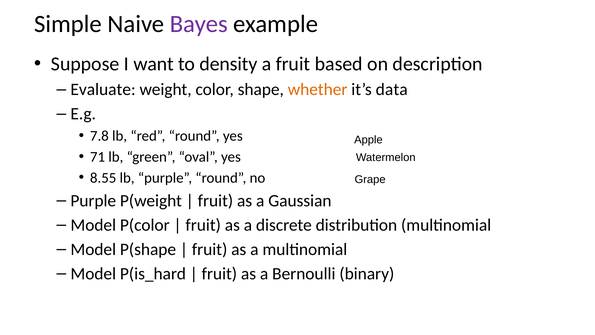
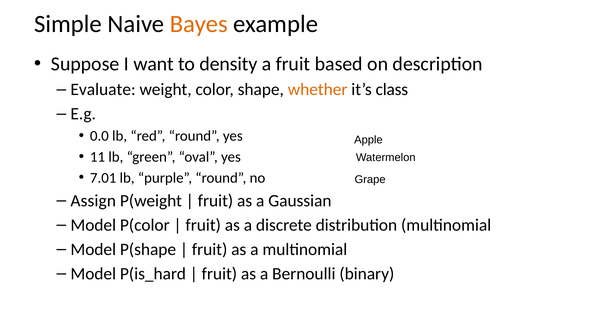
Bayes colour: purple -> orange (199, 24)
data: data -> class (392, 89)
7.8: 7.8 -> 0.0 (99, 136)
71: 71 -> 11 (98, 157)
8.55: 8.55 -> 7.01 (103, 178)
Purple: Purple -> Assign (93, 201)
